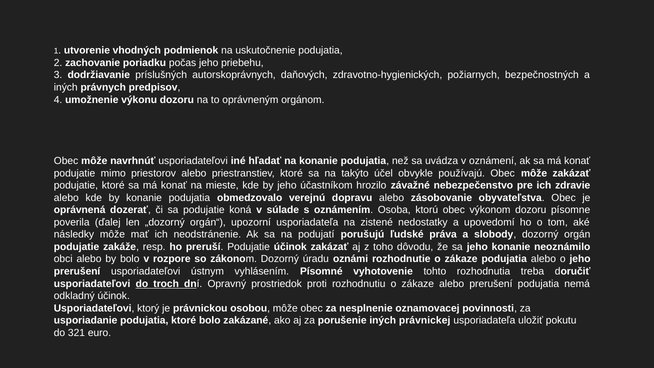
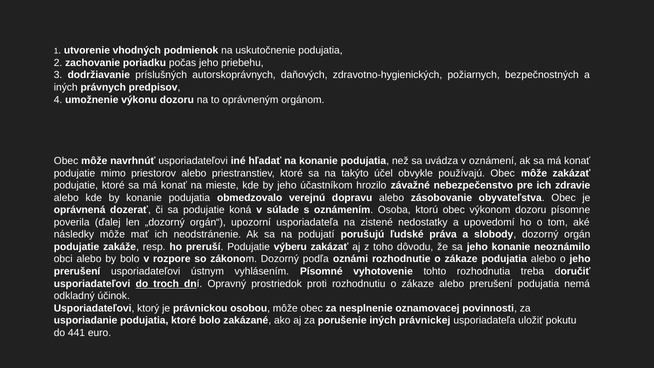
Podujatie účinok: účinok -> výberu (290, 247)
úradu: úradu -> podľa (316, 259)
321: 321 -> 441 (76, 333)
